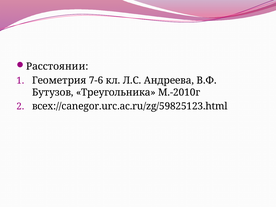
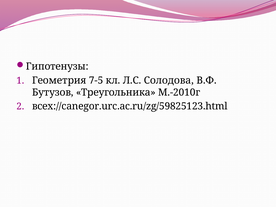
Расстоянии: Расстоянии -> Гипотенузы (57, 66)
7-6: 7-6 -> 7-5 (96, 80)
Андреева: Андреева -> Солодова (169, 80)
